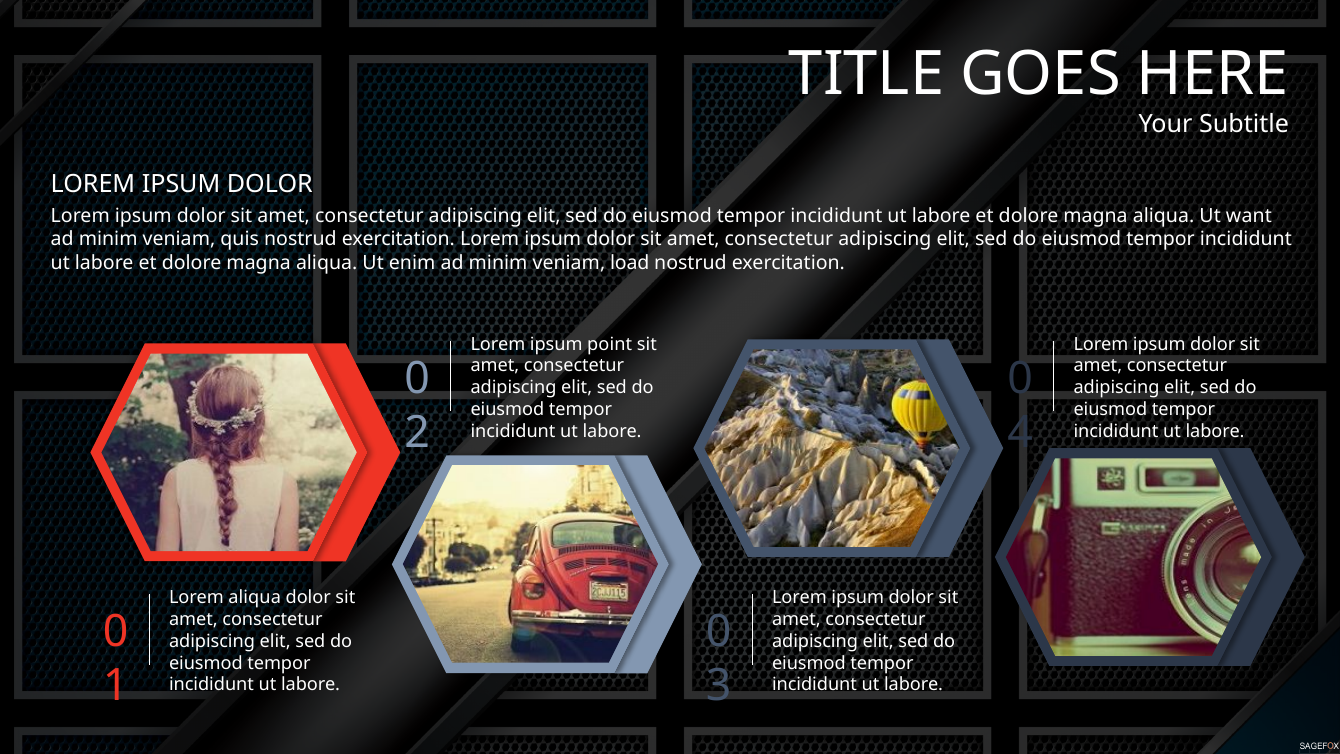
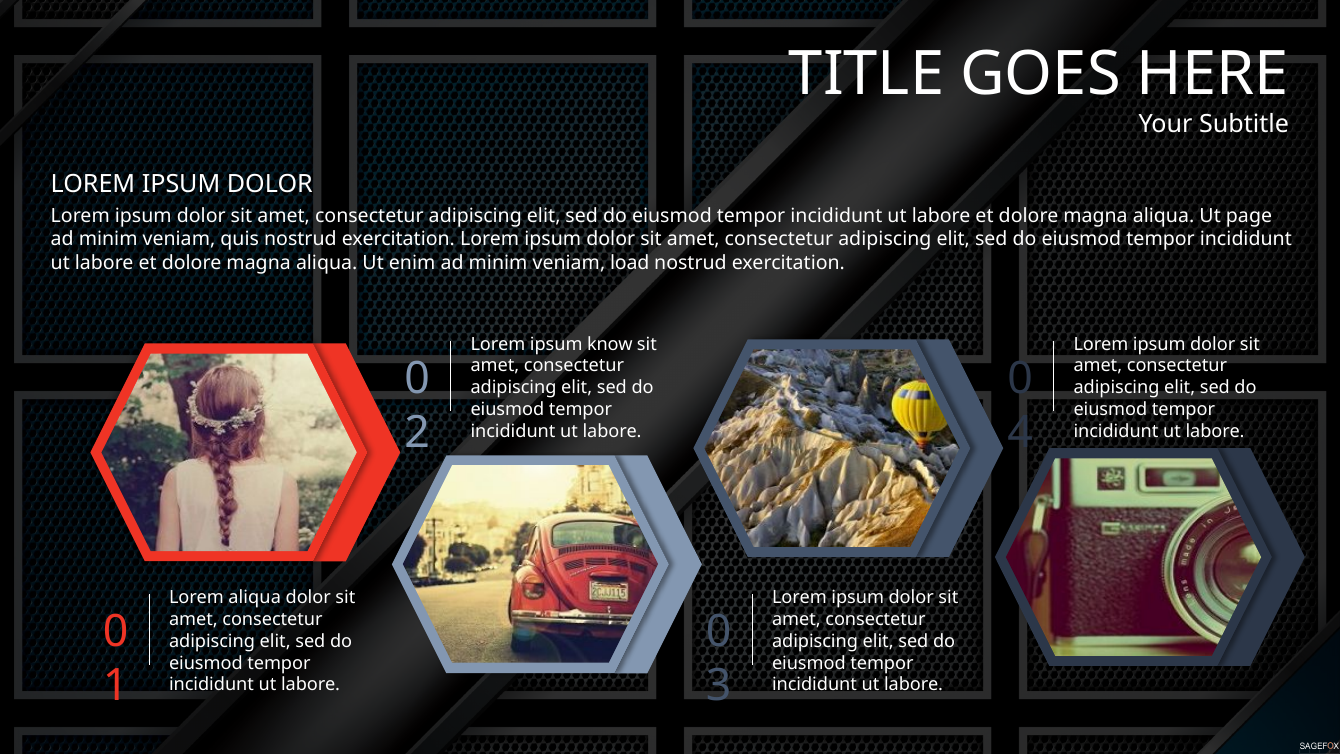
want: want -> page (1249, 216)
point: point -> know (610, 344)
